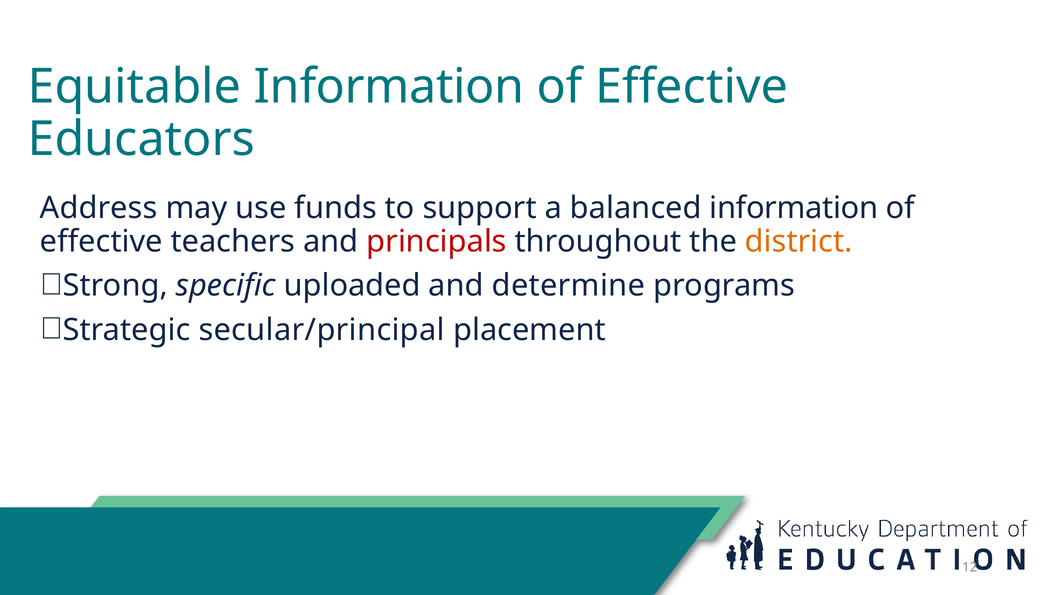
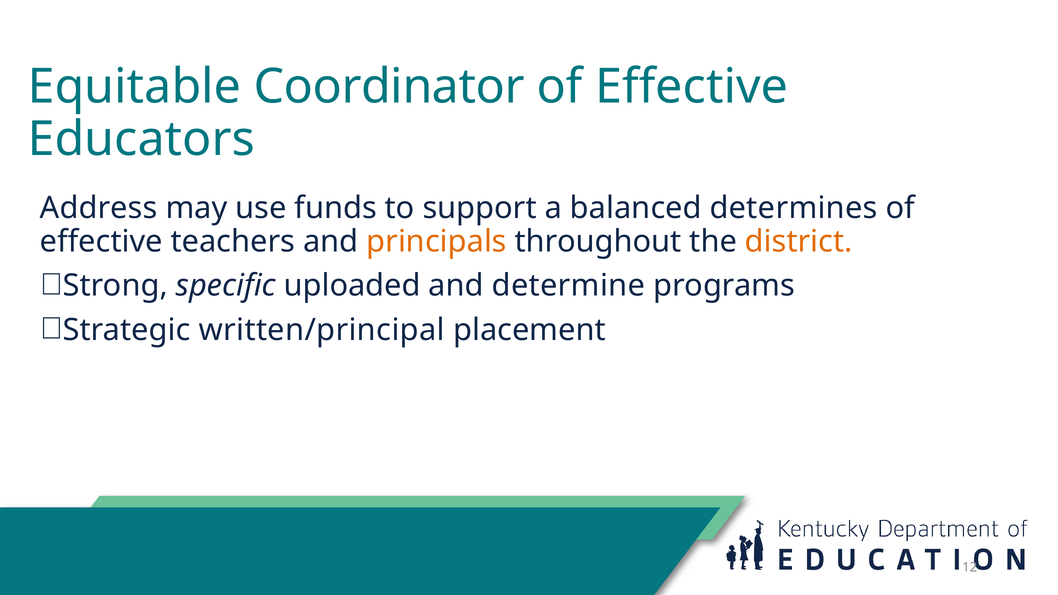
Equitable Information: Information -> Coordinator (389, 87)
balanced information: information -> determines (794, 208)
principals colour: red -> orange (437, 241)
secular/principal: secular/principal -> written/principal (322, 330)
